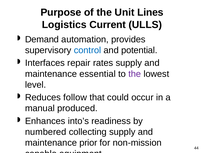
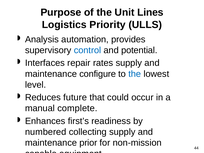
Current: Current -> Priority (108, 25)
Demand: Demand -> Analysis (42, 39)
essential: essential -> configure (98, 74)
the colour: purple -> blue (135, 74)
follow: follow -> future (75, 97)
produced: produced -> complete (77, 108)
into’s: into’s -> first’s (78, 121)
